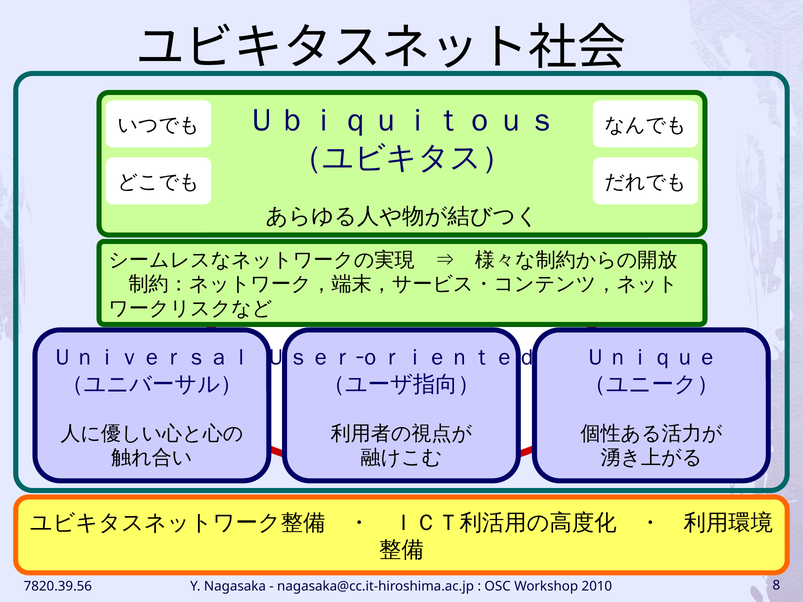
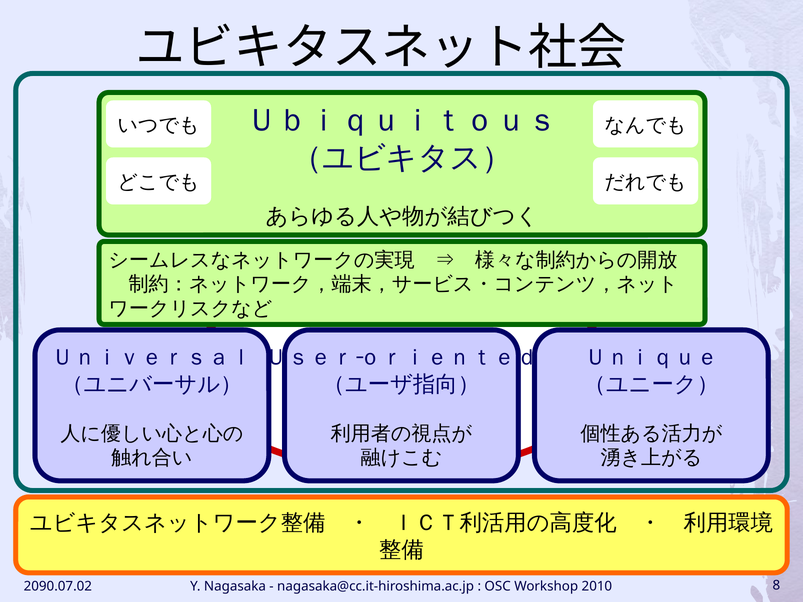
7820.39.56: 7820.39.56 -> 2090.07.02 (58, 587)
